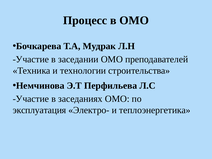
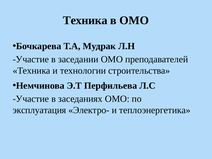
Процесс: Процесс -> Техника (85, 20)
